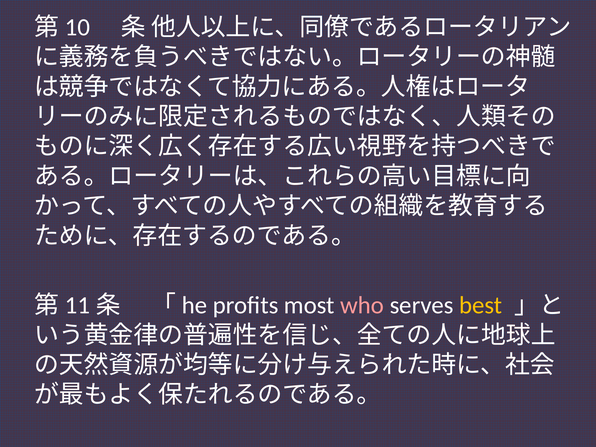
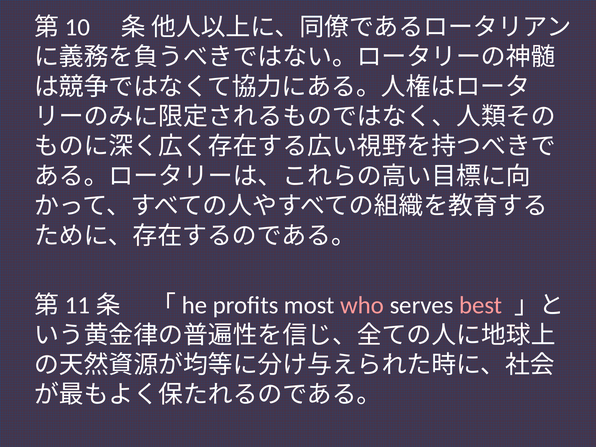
best colour: yellow -> pink (481, 305)
